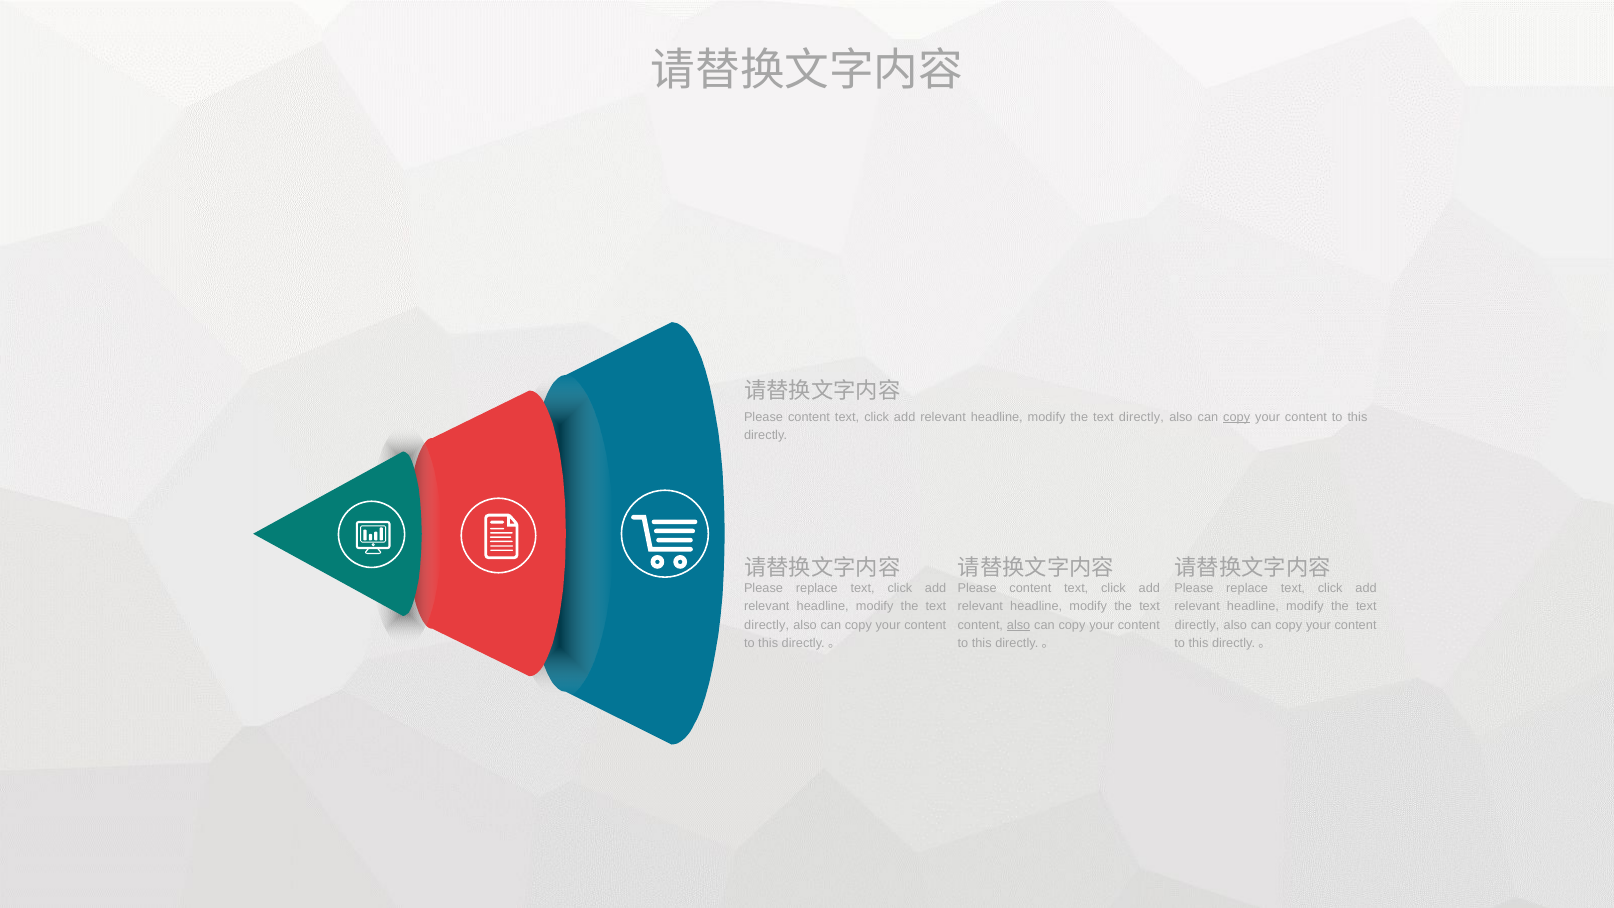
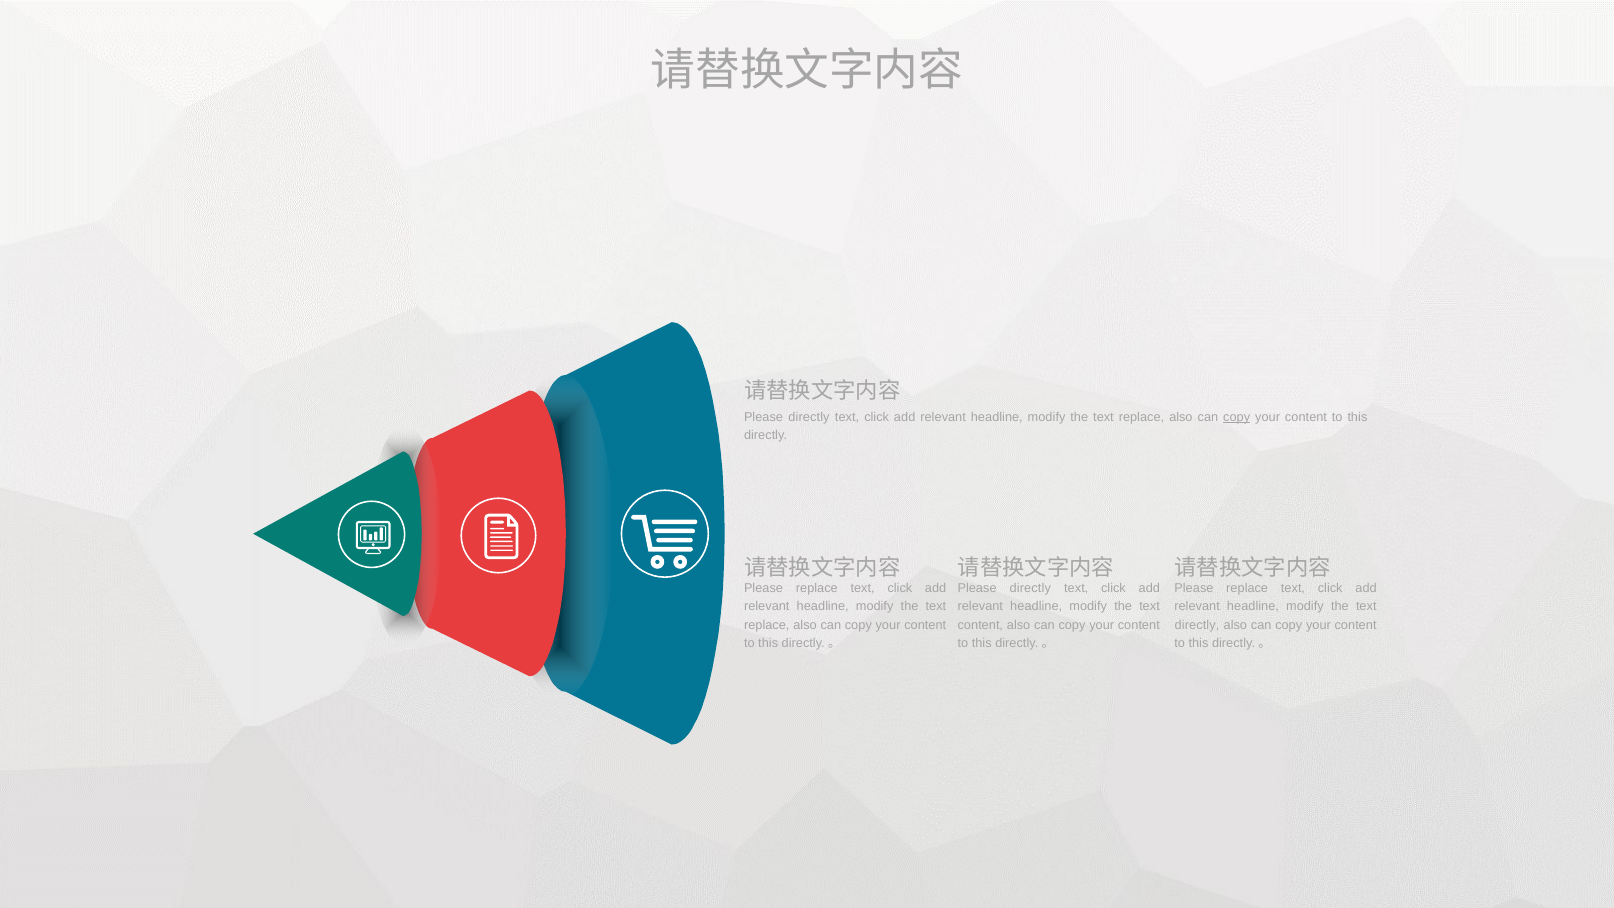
content: content -> directly (809, 417)
directly: directly -> replace (1141, 417)
content: content -> directly (1030, 588)
directly: directly -> replace (767, 625)
also underline: present -> none (1019, 625)
